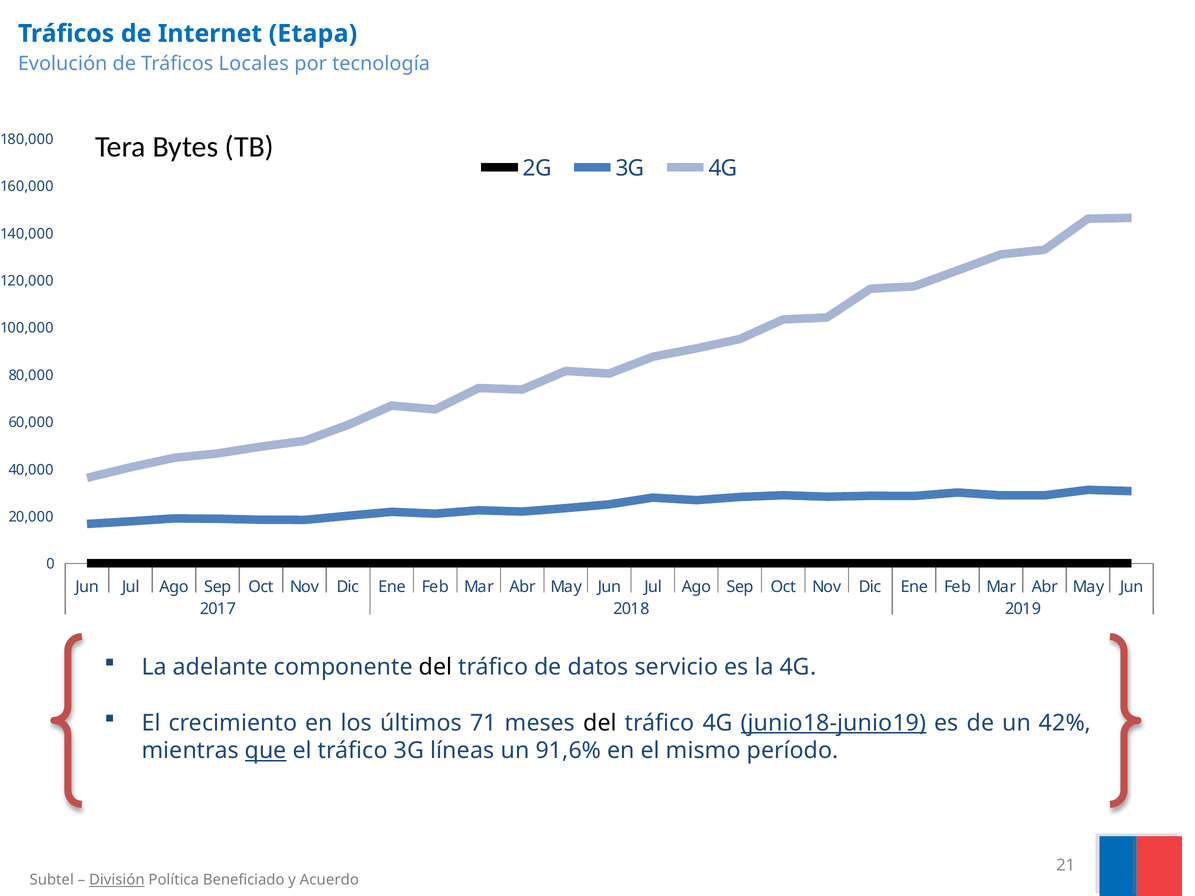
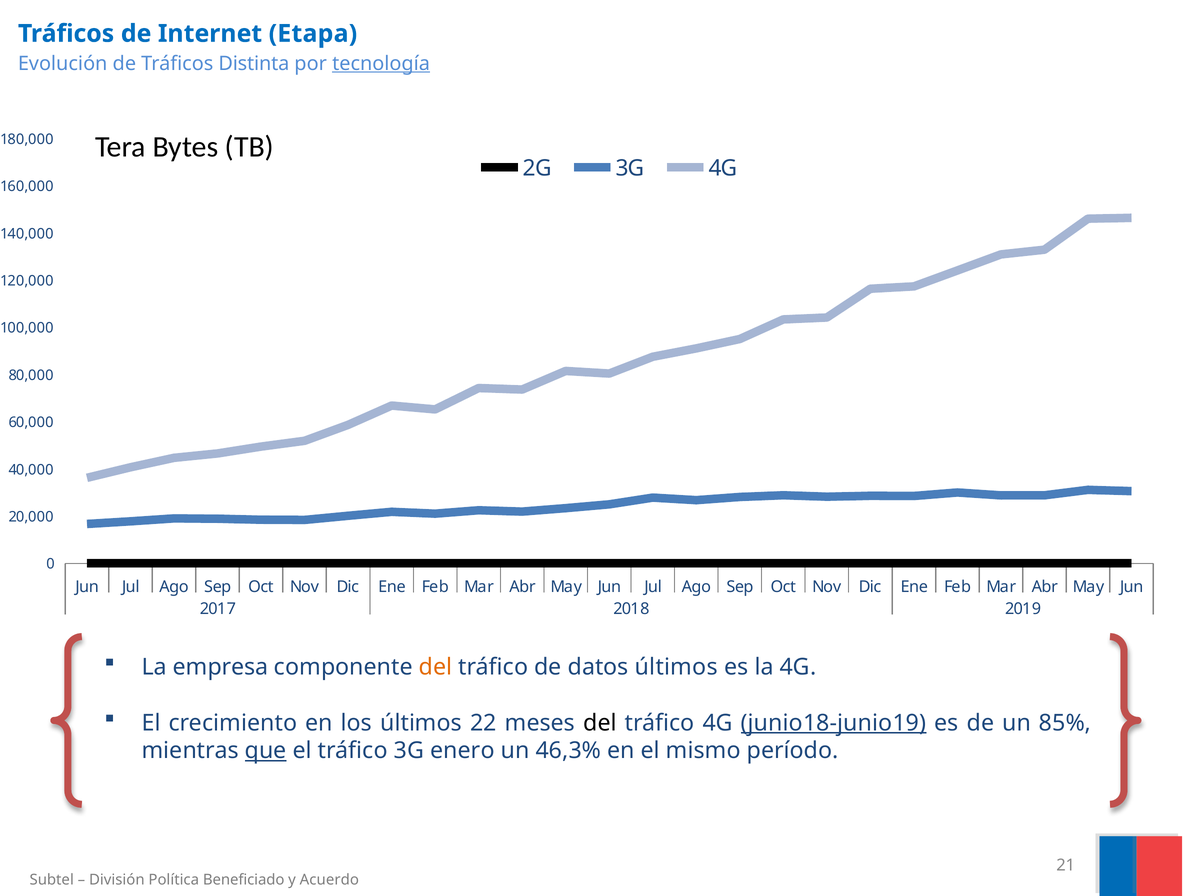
Locales: Locales -> Distinta (254, 64)
tecnología underline: none -> present (381, 64)
adelante: adelante -> empresa (221, 667)
del colour: black -> orange (436, 667)
datos servicio: servicio -> últimos (676, 667)
71: 71 -> 22 (483, 723)
42%: 42% -> 85% (1065, 723)
líneas: líneas -> enero (462, 751)
91,6%: 91,6% -> 46,3% (568, 751)
División underline: present -> none (117, 880)
